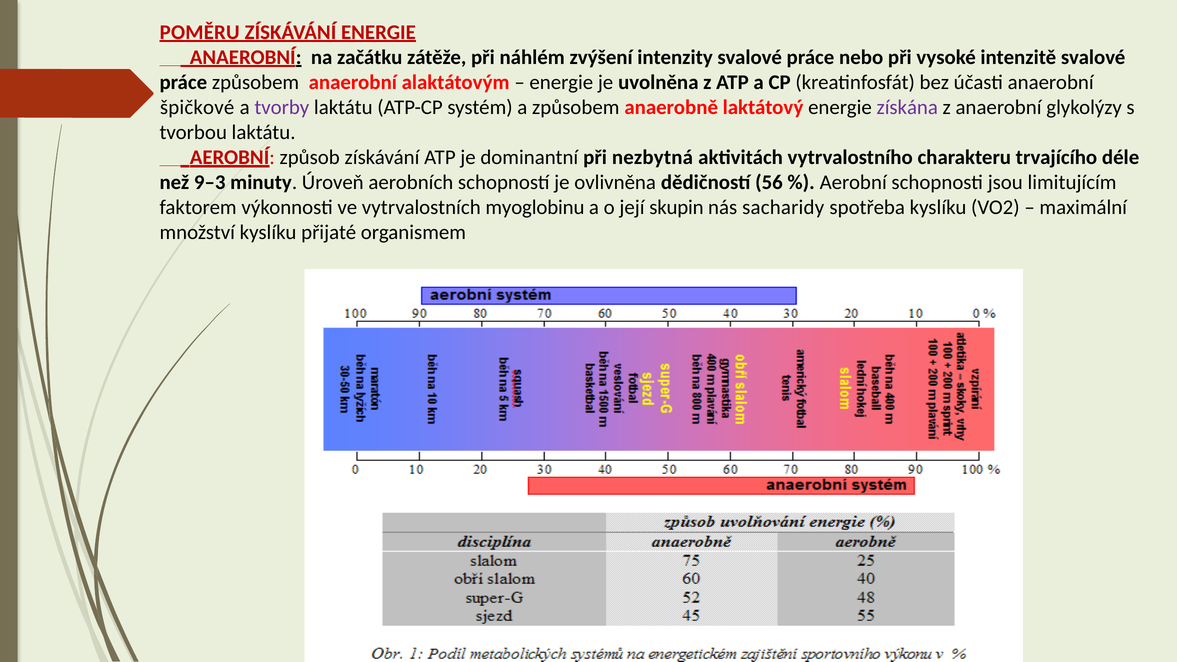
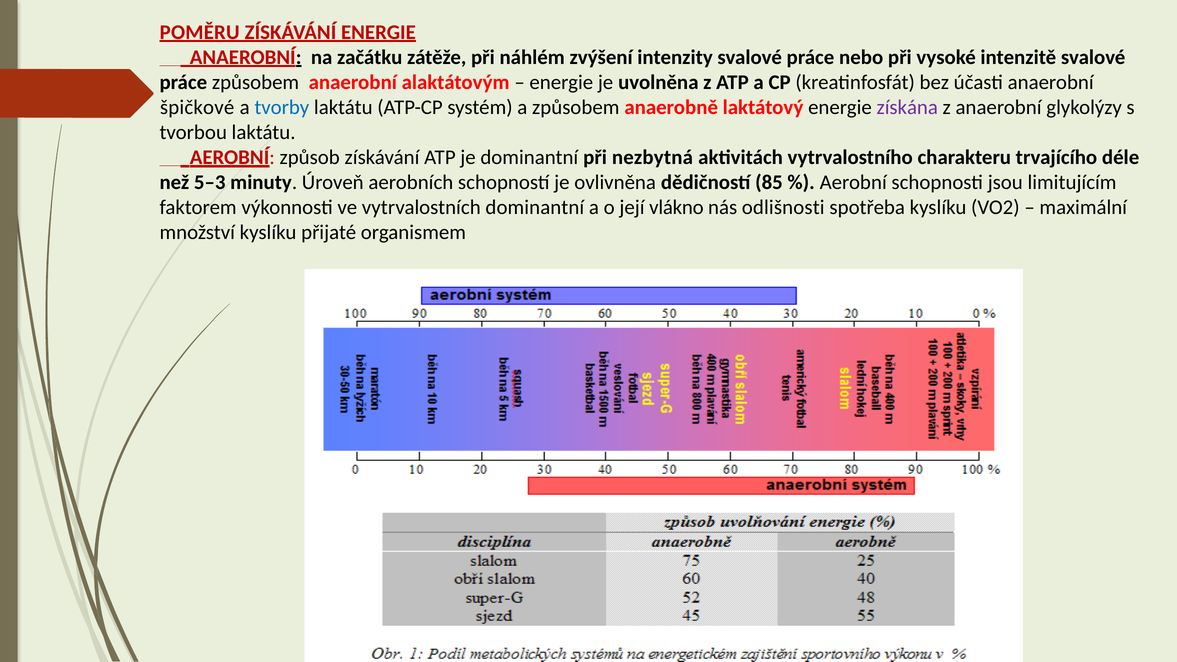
tvorby colour: purple -> blue (282, 107)
9–3: 9–3 -> 5–3 (210, 182)
56: 56 -> 85 (769, 182)
vytrvalostních myoglobinu: myoglobinu -> dominantní (535, 207)
skupin: skupin -> vlákno (676, 207)
sacharidy: sacharidy -> odlišnosti (783, 207)
